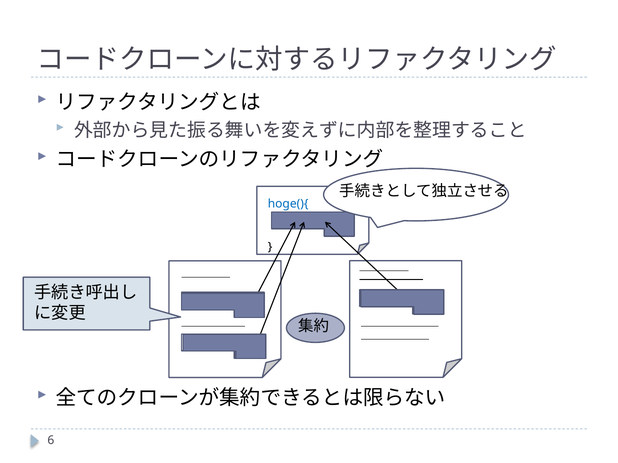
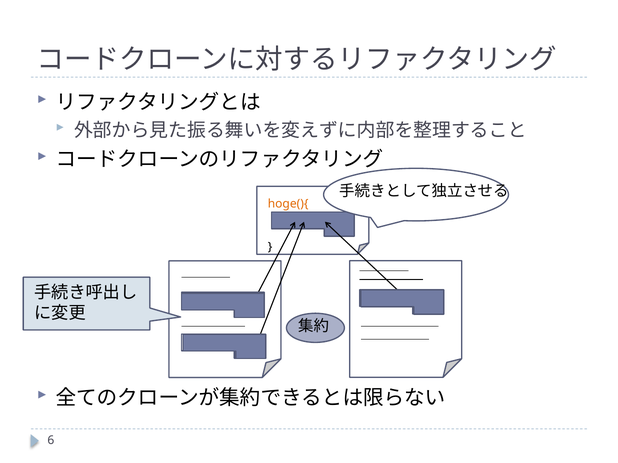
hoge(){ colour: blue -> orange (288, 204)
